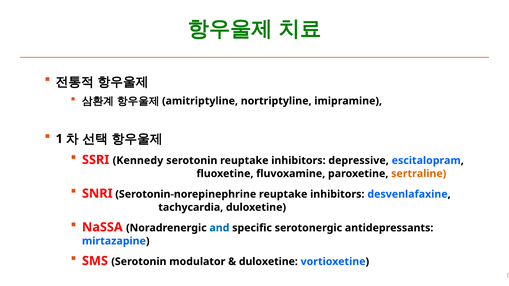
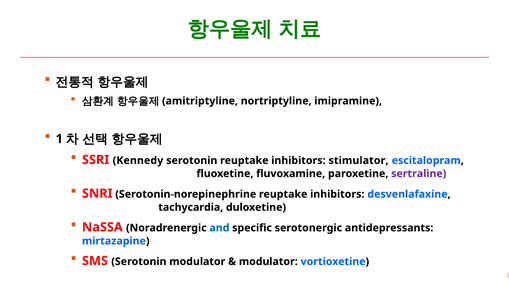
depressive: depressive -> stimulator (359, 161)
sertraline colour: orange -> purple (419, 174)
duloxetine: duloxetine -> modulator (268, 262)
